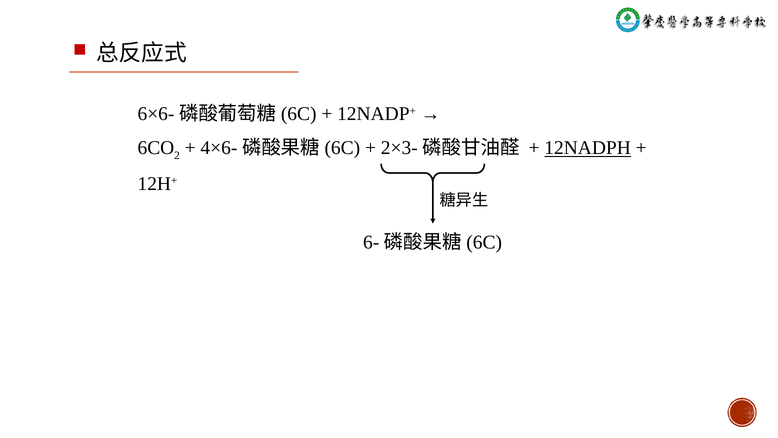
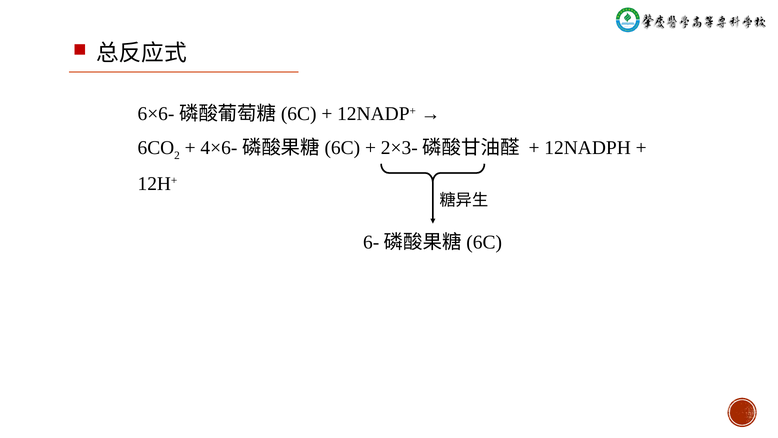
12NADPH underline: present -> none (588, 148)
